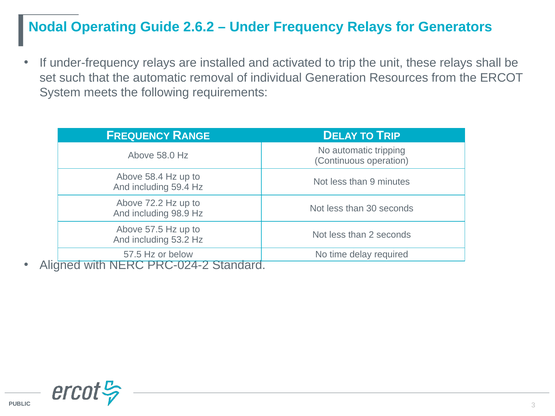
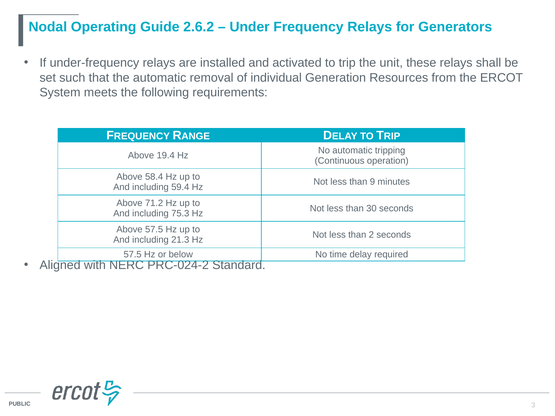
58.0: 58.0 -> 19.4 (166, 156)
72.2: 72.2 -> 71.2 (154, 203)
98.9: 98.9 -> 75.3 (180, 214)
53.2: 53.2 -> 21.3 (180, 240)
